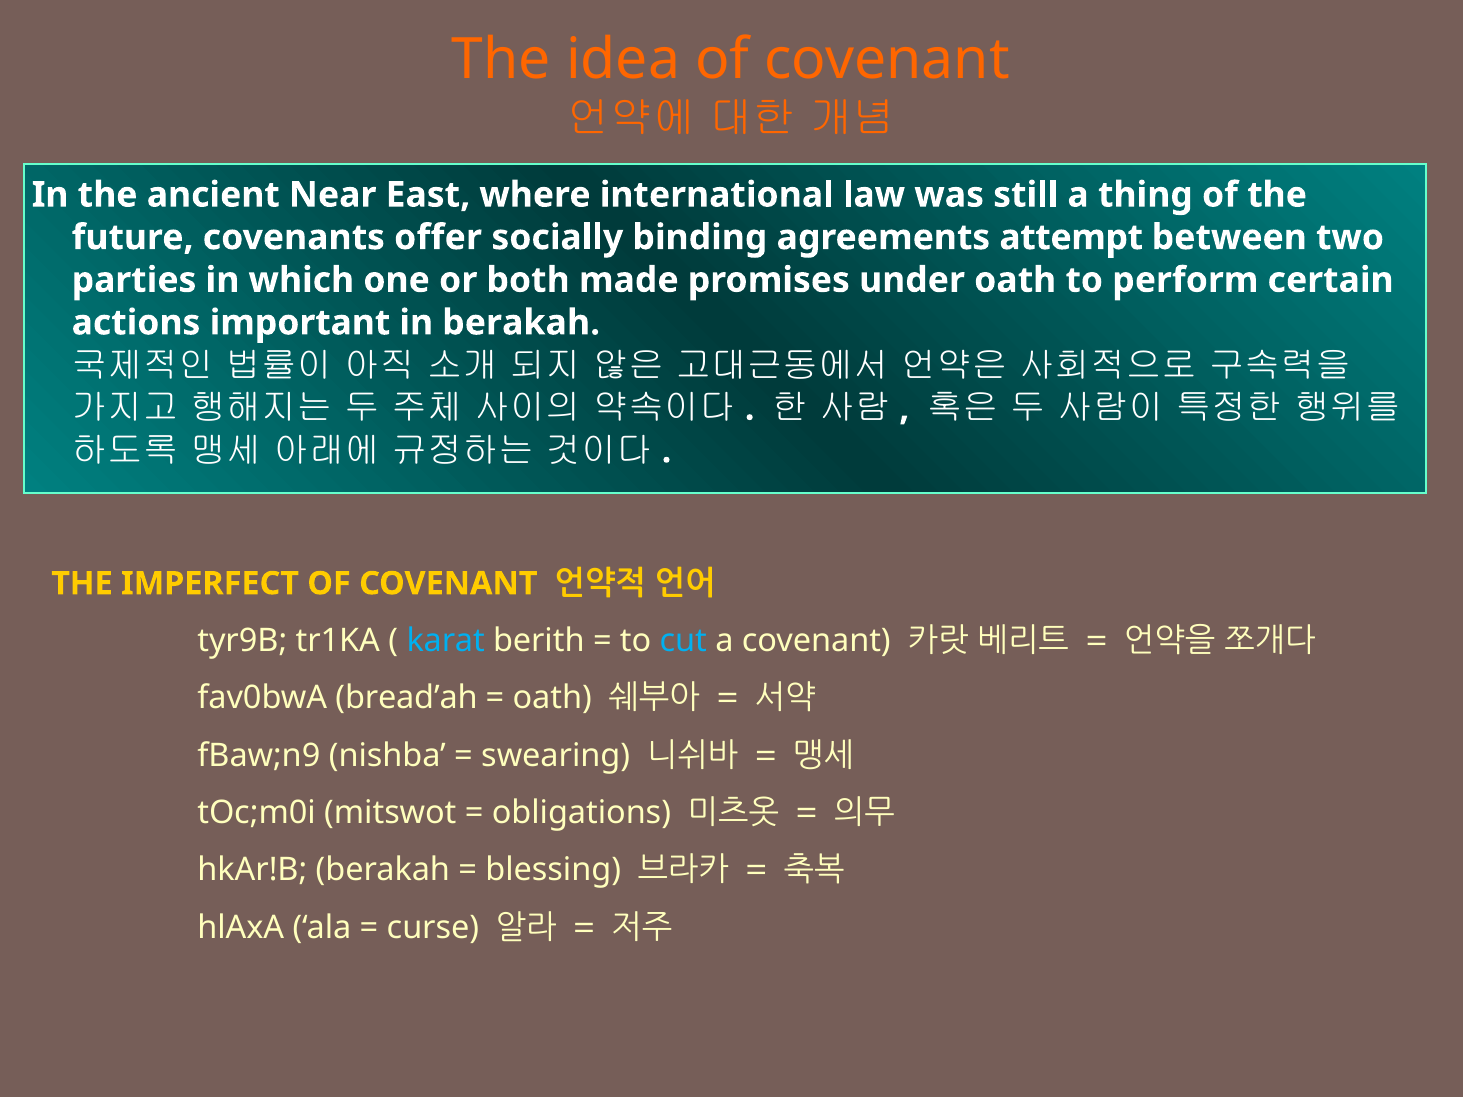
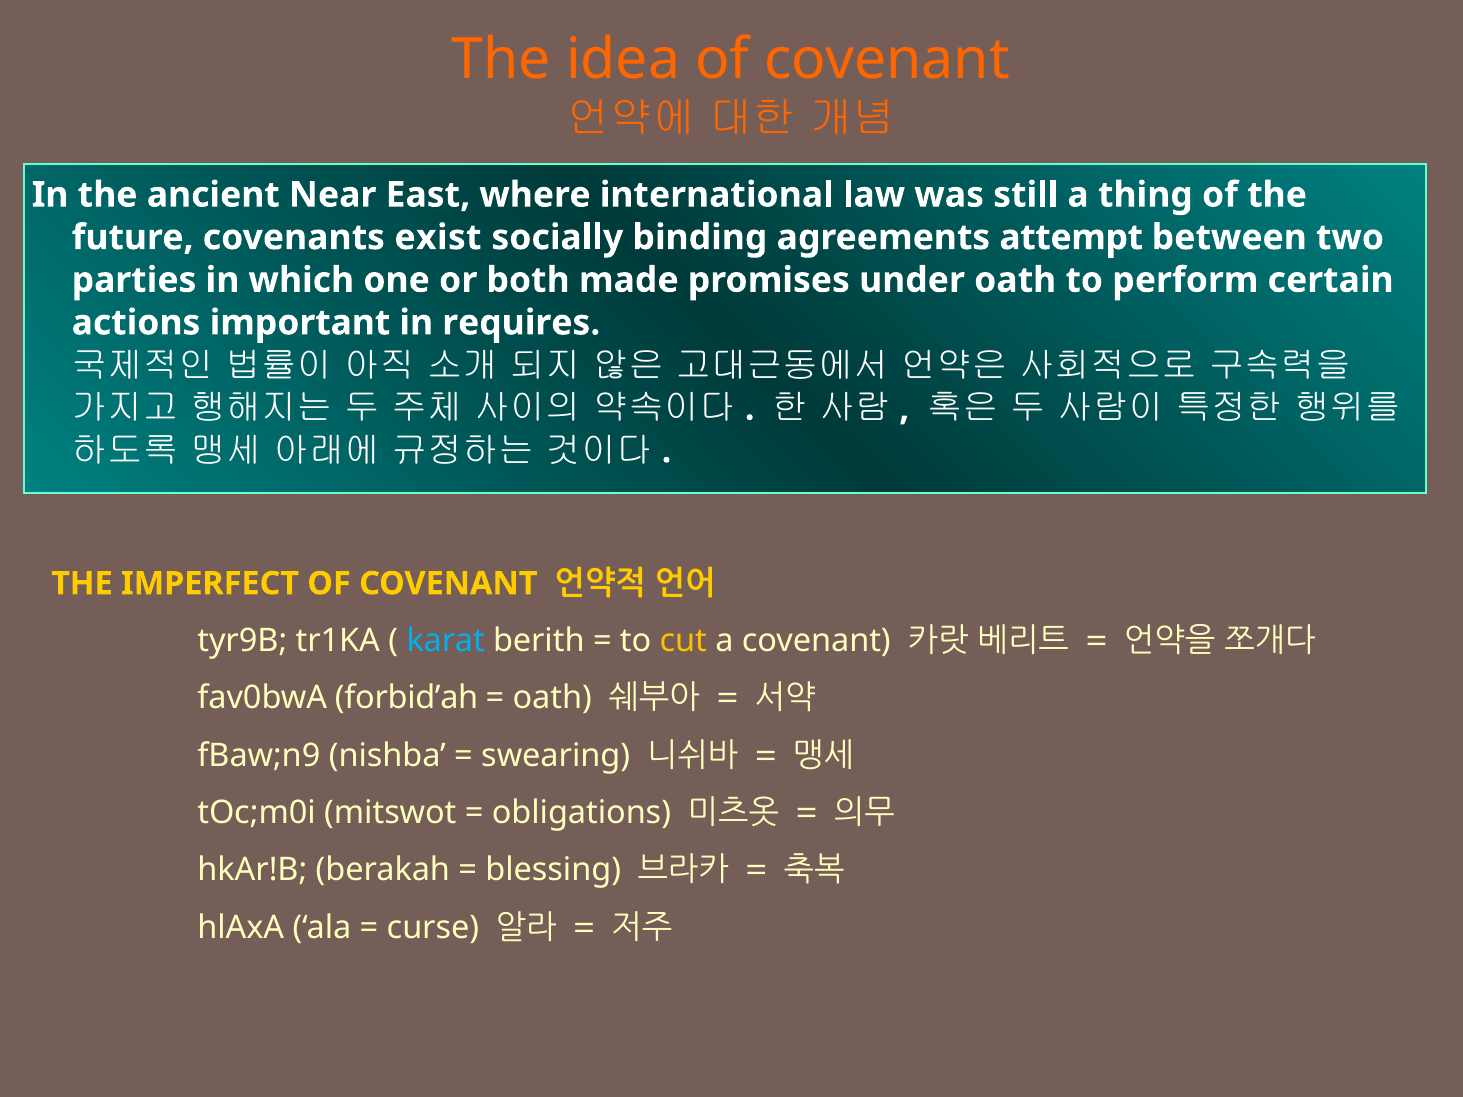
offer: offer -> exist (438, 238)
in berakah: berakah -> requires (521, 323)
cut colour: light blue -> yellow (683, 641)
bread’ah: bread’ah -> forbid’ah (407, 698)
